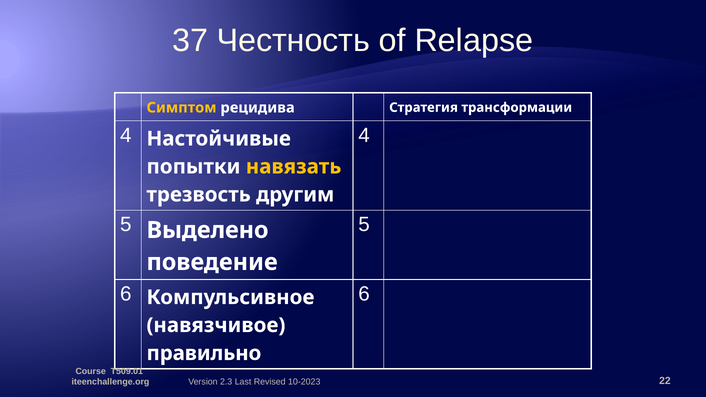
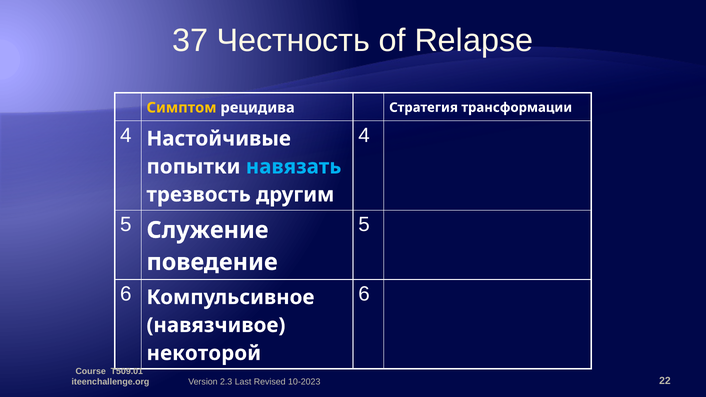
навязать colour: yellow -> light blue (294, 167)
Выделено: Выделено -> Служение (207, 230)
правильно: правильно -> некоторой (204, 353)
